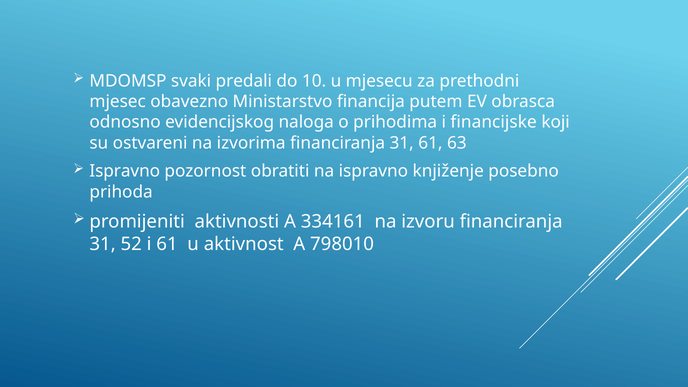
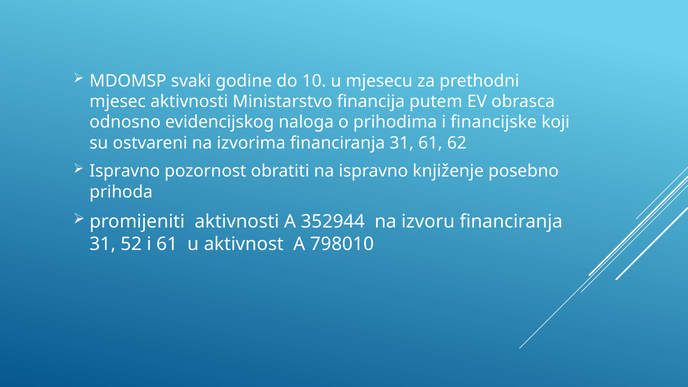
predali: predali -> godine (244, 81)
mjesec obavezno: obavezno -> aktivnosti (189, 102)
63: 63 -> 62 (457, 143)
334161: 334161 -> 352944 (333, 221)
